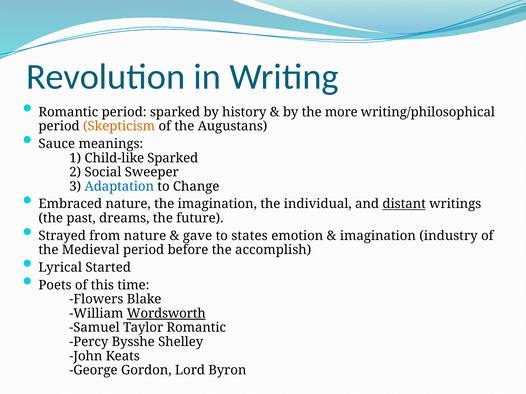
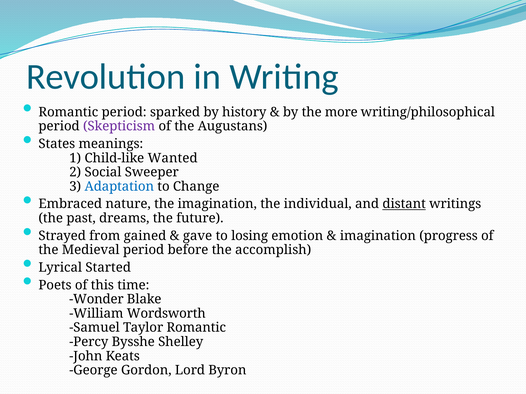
Skepticism colour: orange -> purple (119, 126)
Sauce: Sauce -> States (57, 144)
Child-like Sparked: Sparked -> Wanted (173, 158)
from nature: nature -> gained (145, 236)
states: states -> losing (250, 236)
industry: industry -> progress (448, 236)
Flowers: Flowers -> Wonder (96, 300)
Wordsworth underline: present -> none (166, 314)
